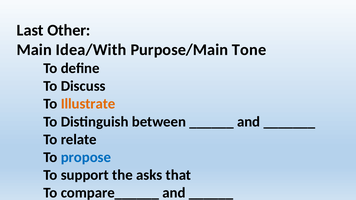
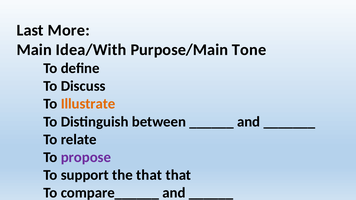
Other: Other -> More (69, 30)
propose colour: blue -> purple (86, 157)
the asks: asks -> that (149, 175)
